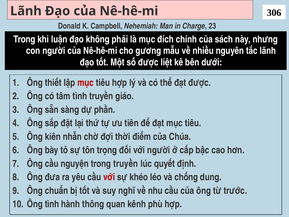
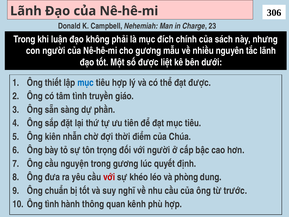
mục colour: red -> blue (86, 83)
trong truyền: truyền -> gương (126, 163)
chống: chống -> phòng (186, 177)
